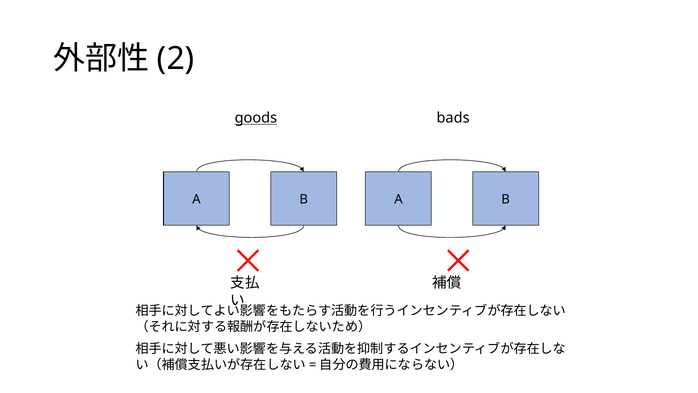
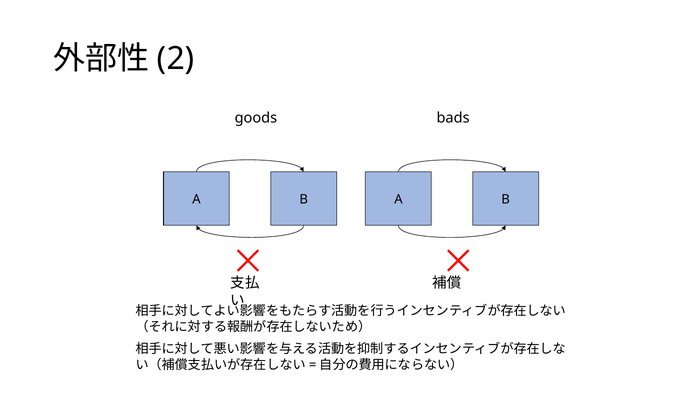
goods underline: present -> none (256, 118)
